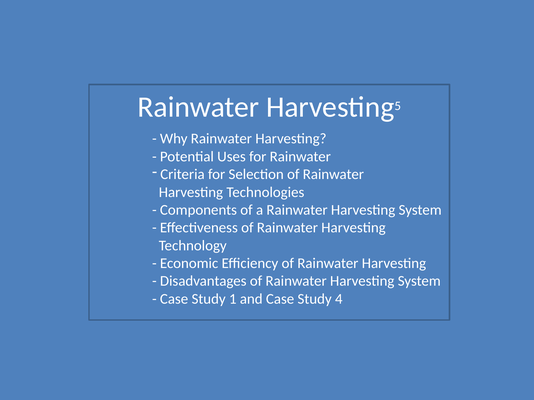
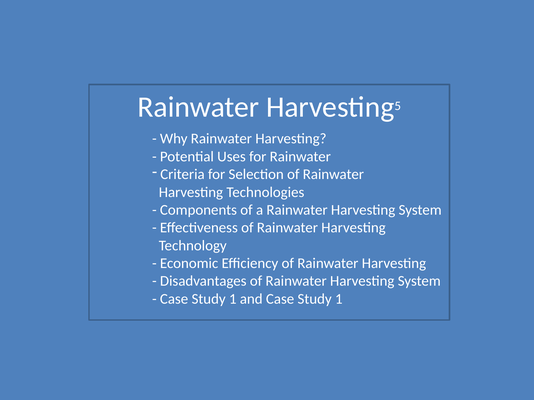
and Case Study 4: 4 -> 1 (339, 299)
